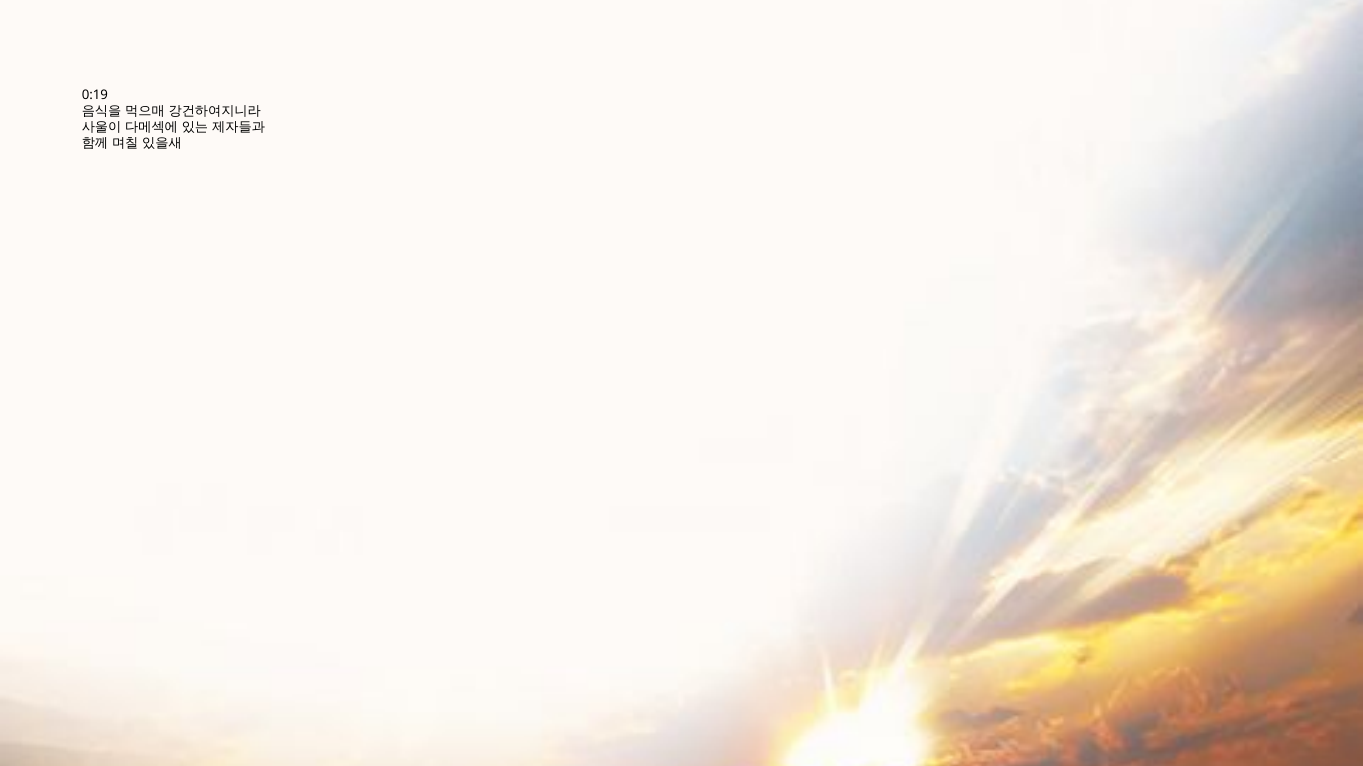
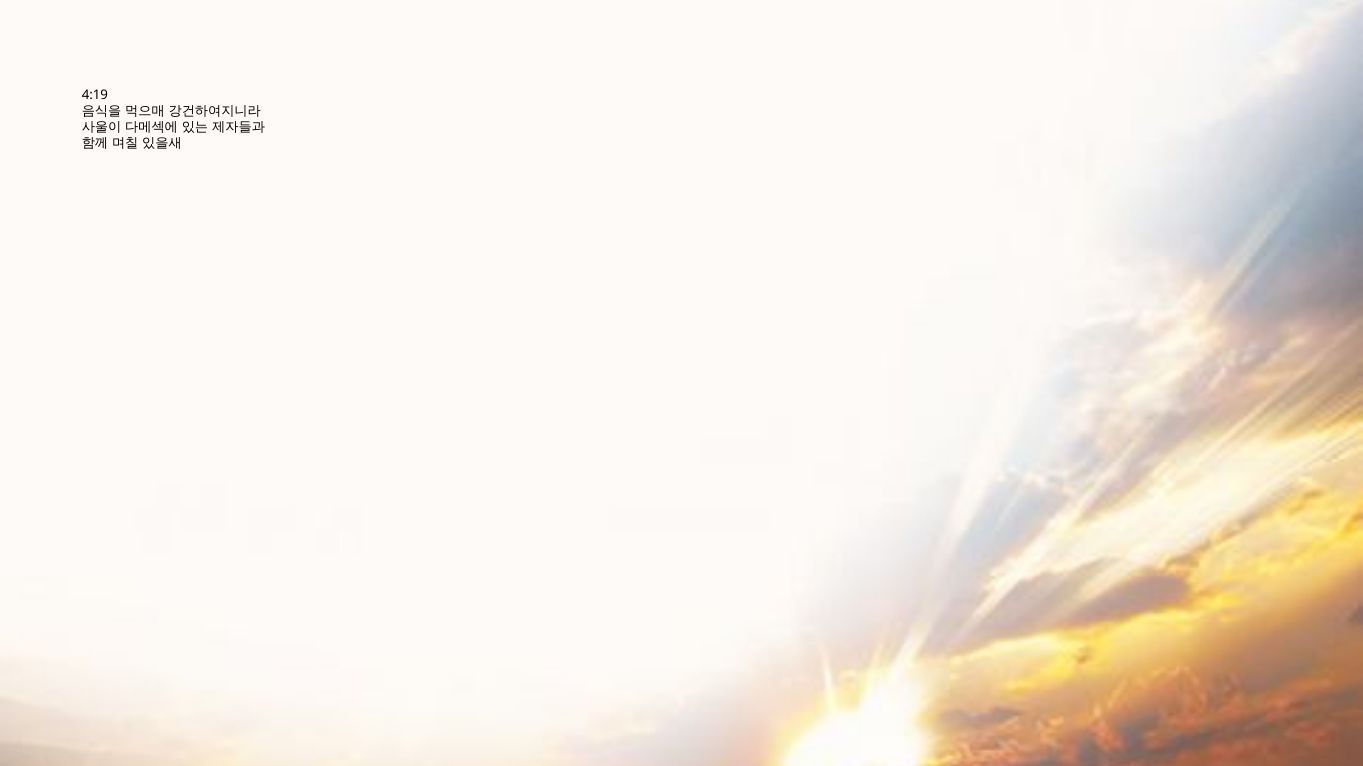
0:19: 0:19 -> 4:19 (95, 95)
